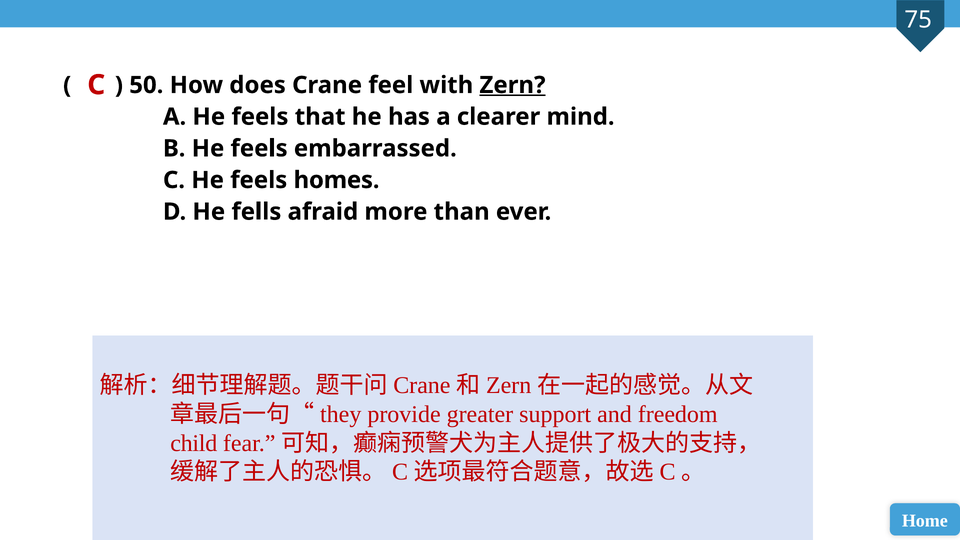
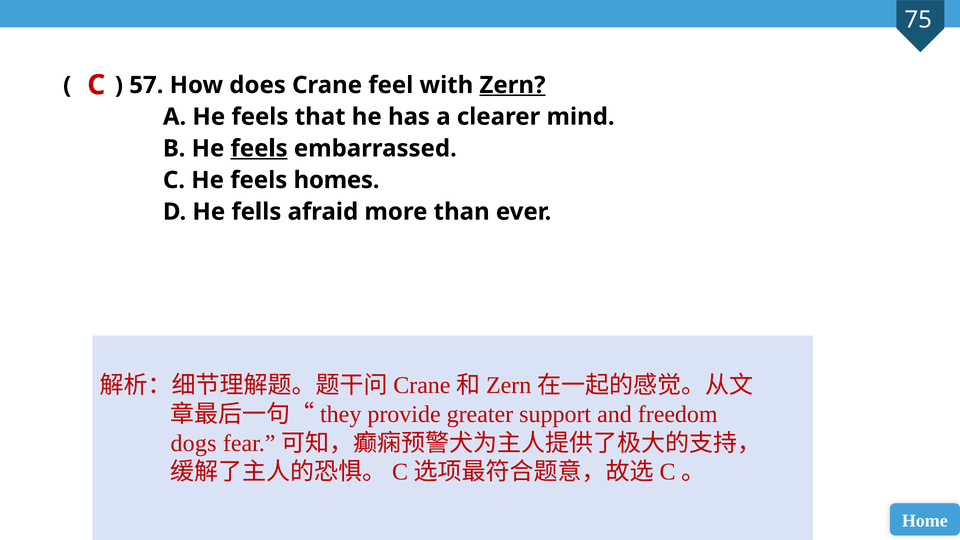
50: 50 -> 57 (146, 85)
feels underline: none -> present (259, 148)
child: child -> dogs (194, 443)
